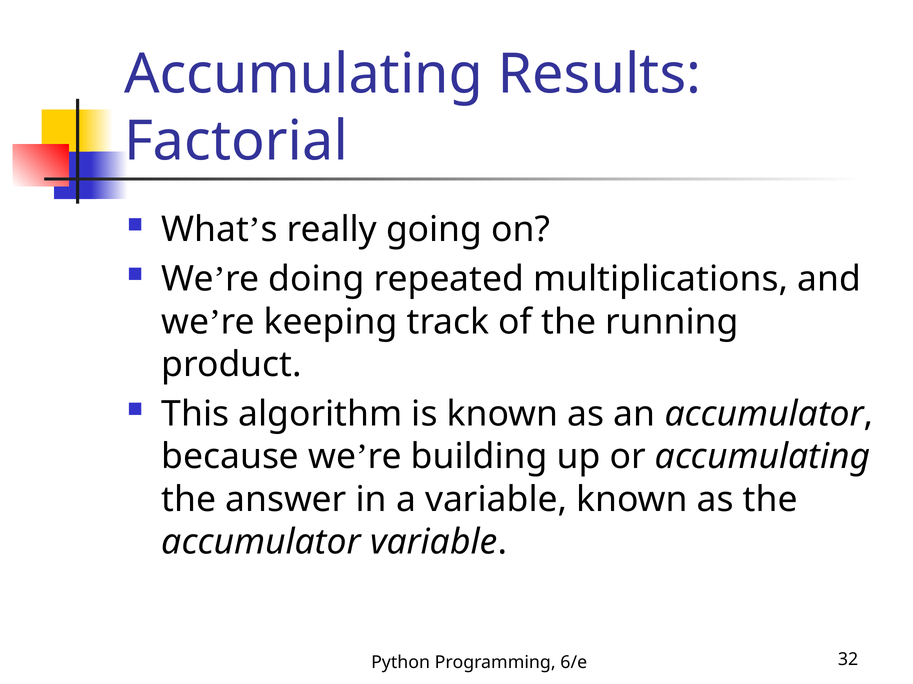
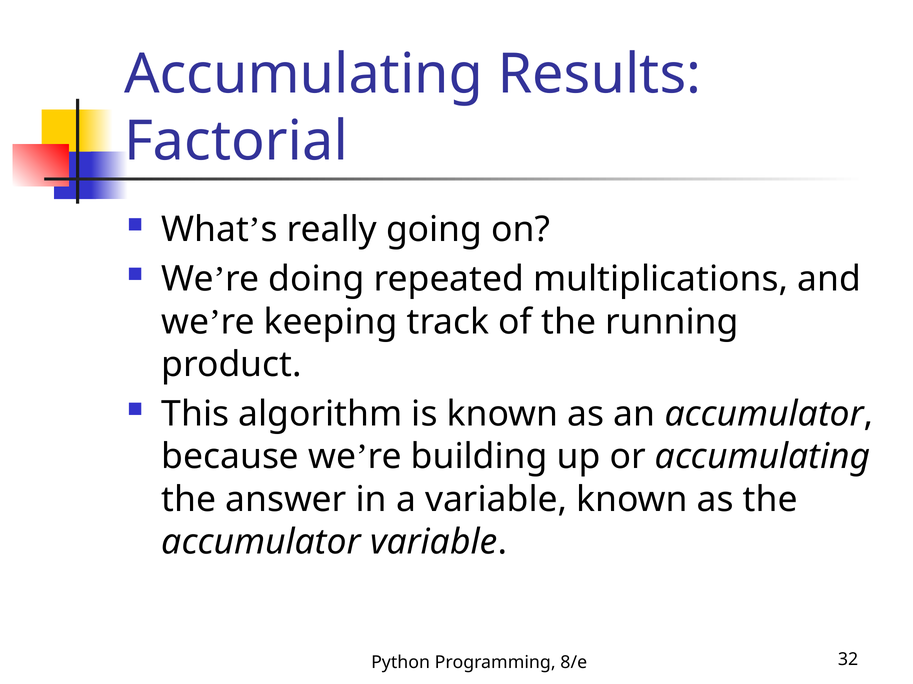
6/e: 6/e -> 8/e (574, 663)
